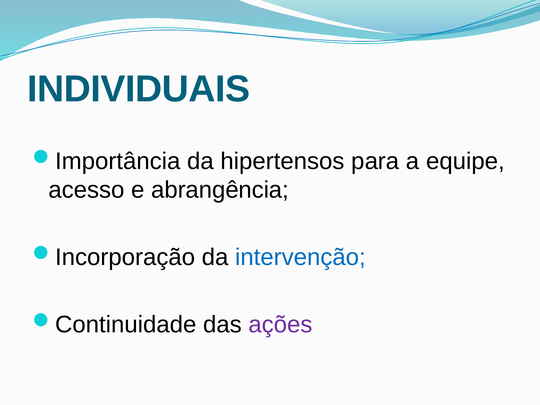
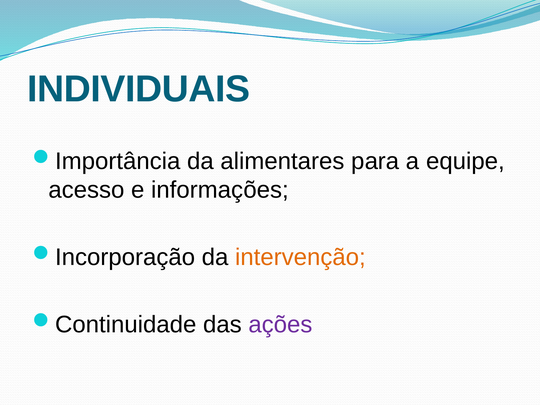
hipertensos: hipertensos -> alimentares (283, 161)
abrangência: abrangência -> informações (220, 190)
intervenção colour: blue -> orange (301, 257)
